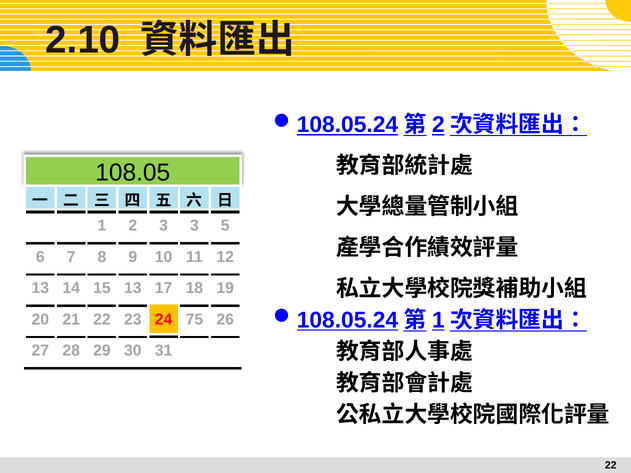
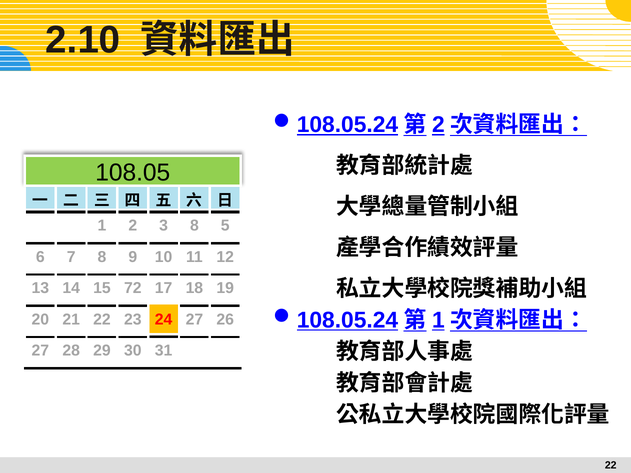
3 3: 3 -> 8 (194, 226)
15 13: 13 -> 72 (133, 288)
24 75: 75 -> 27 (194, 320)
